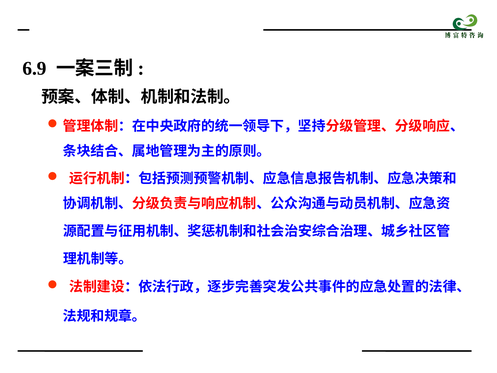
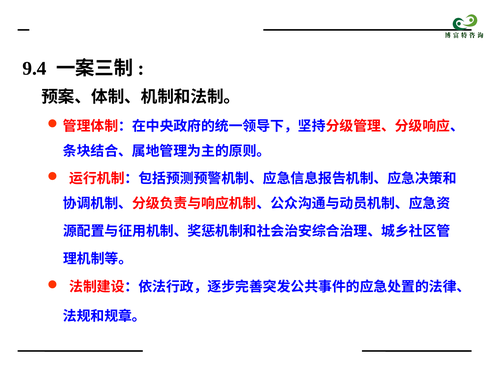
6.9: 6.9 -> 9.4 (35, 68)
